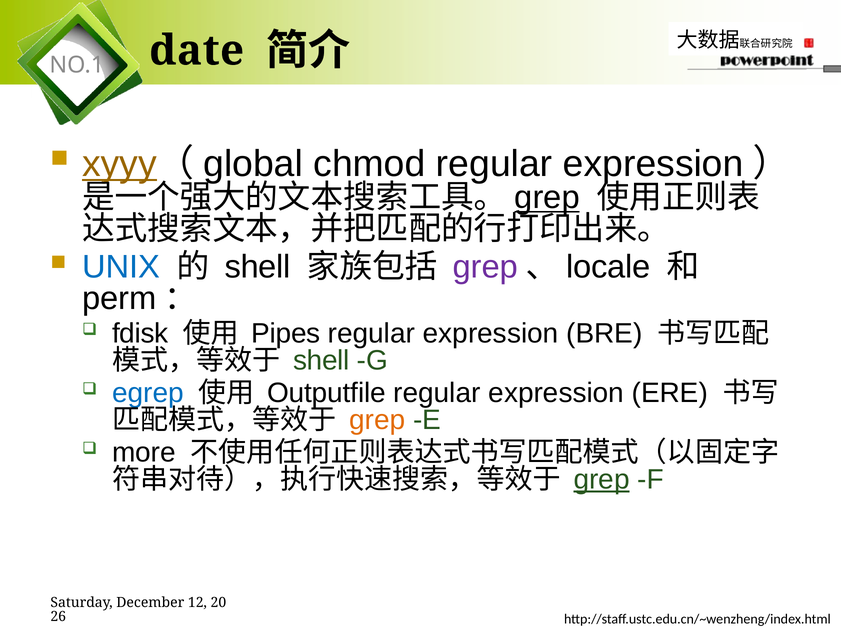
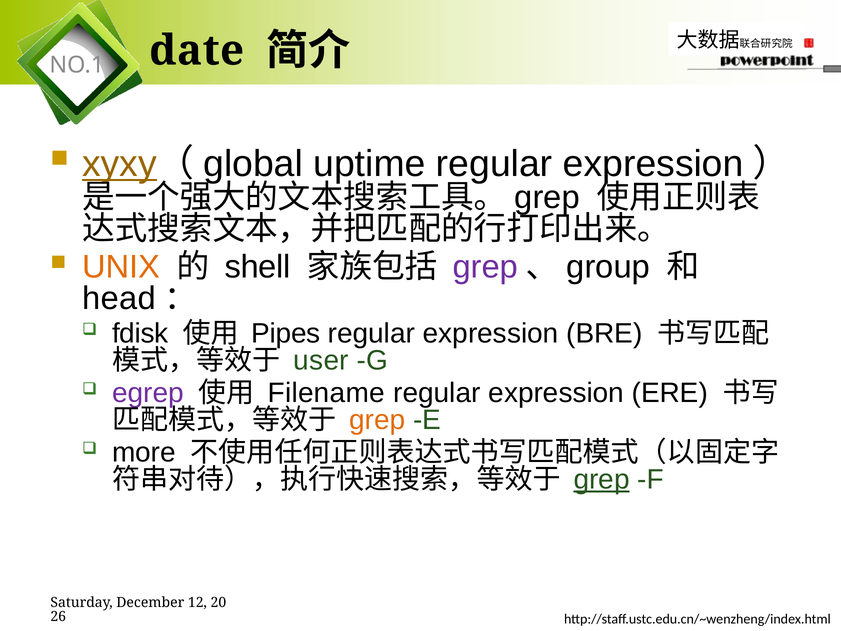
xyyy: xyyy -> xyxy (119, 164)
chmod: chmod -> uptime (369, 164)
grep underline: present -> none (547, 198)
UNIX colour: blue -> orange (121, 267)
locale: locale -> group (608, 267)
perm: perm -> head (119, 298)
shell: shell -> user (321, 360)
egrep colour: blue -> purple (148, 393)
Outputfile: Outputfile -> Filename (326, 393)
